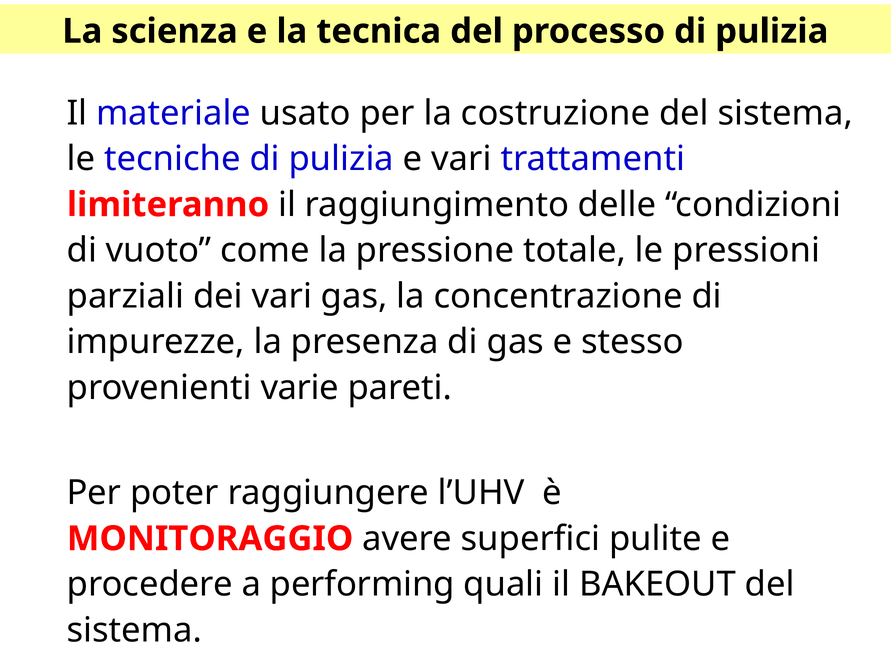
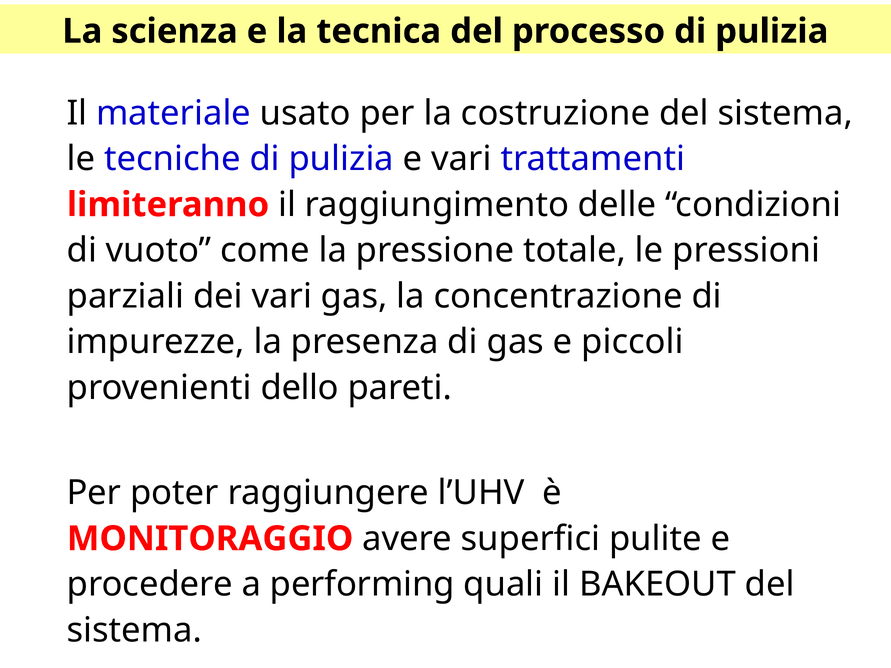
stesso: stesso -> piccoli (633, 342)
varie: varie -> dello (300, 388)
